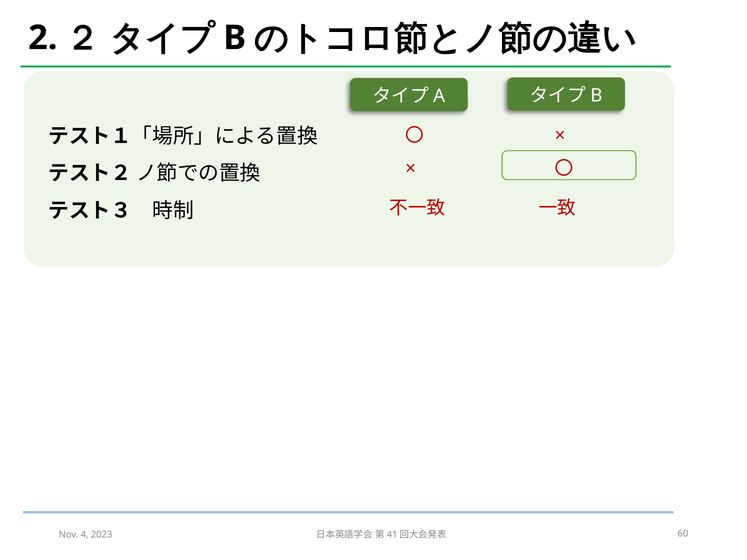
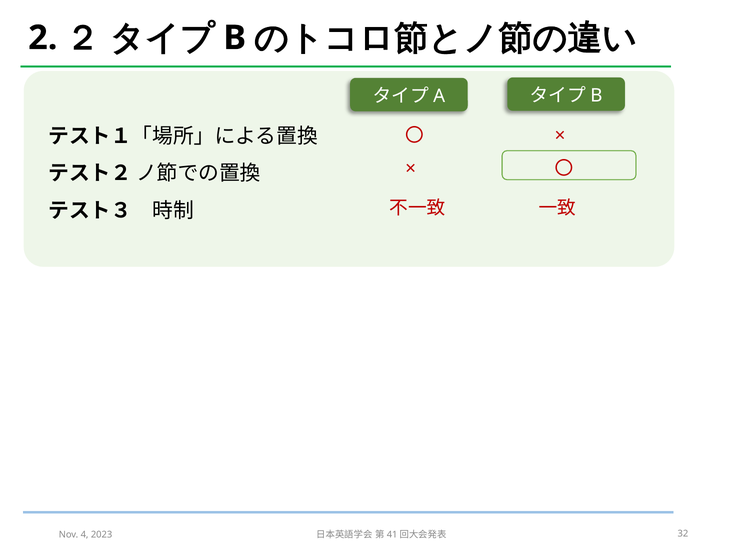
60: 60 -> 32 (683, 534)
